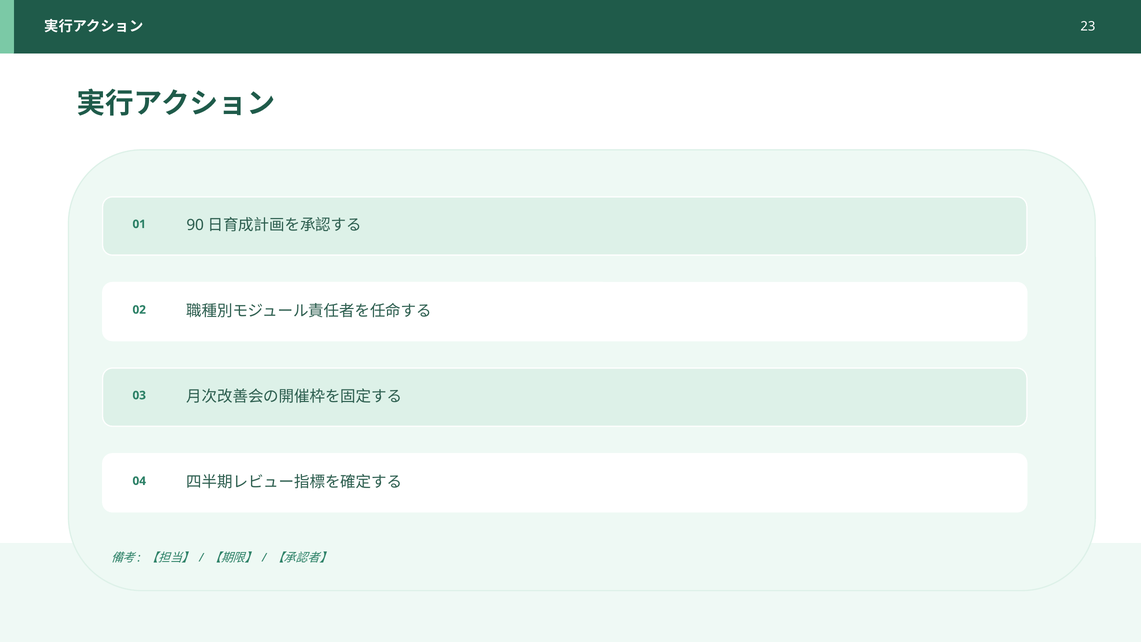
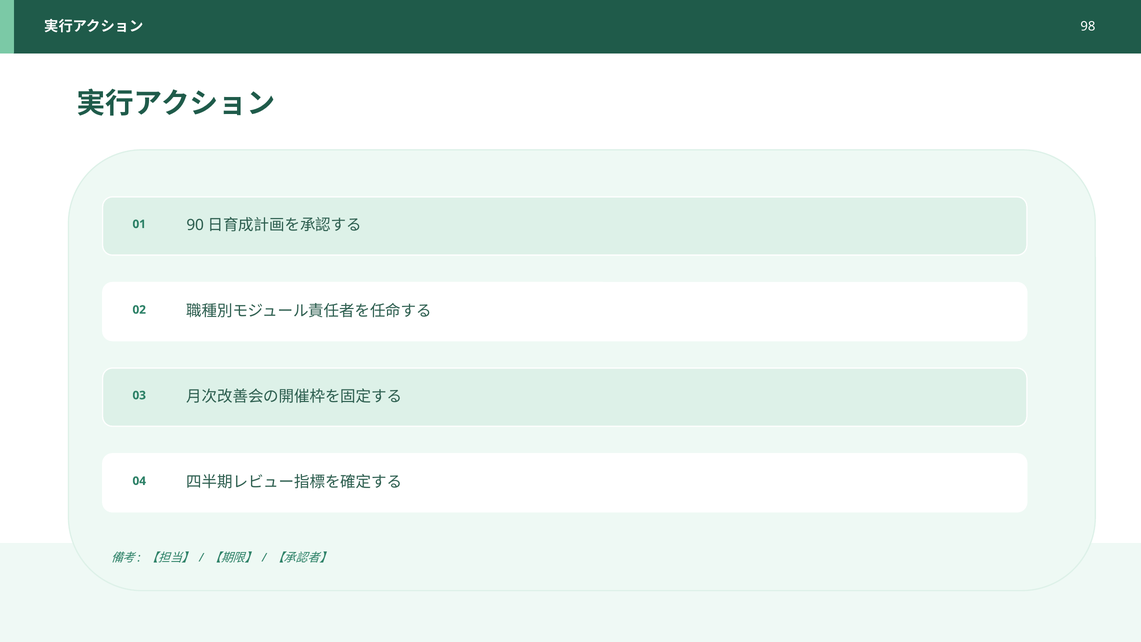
23: 23 -> 98 (1088, 27)
